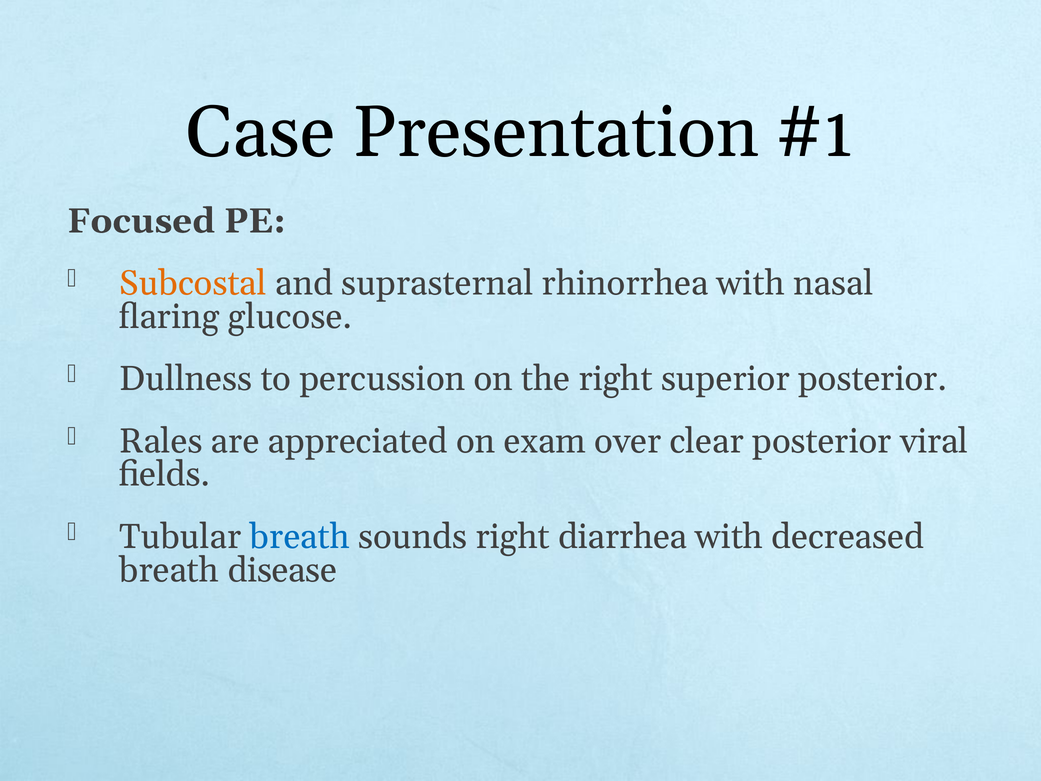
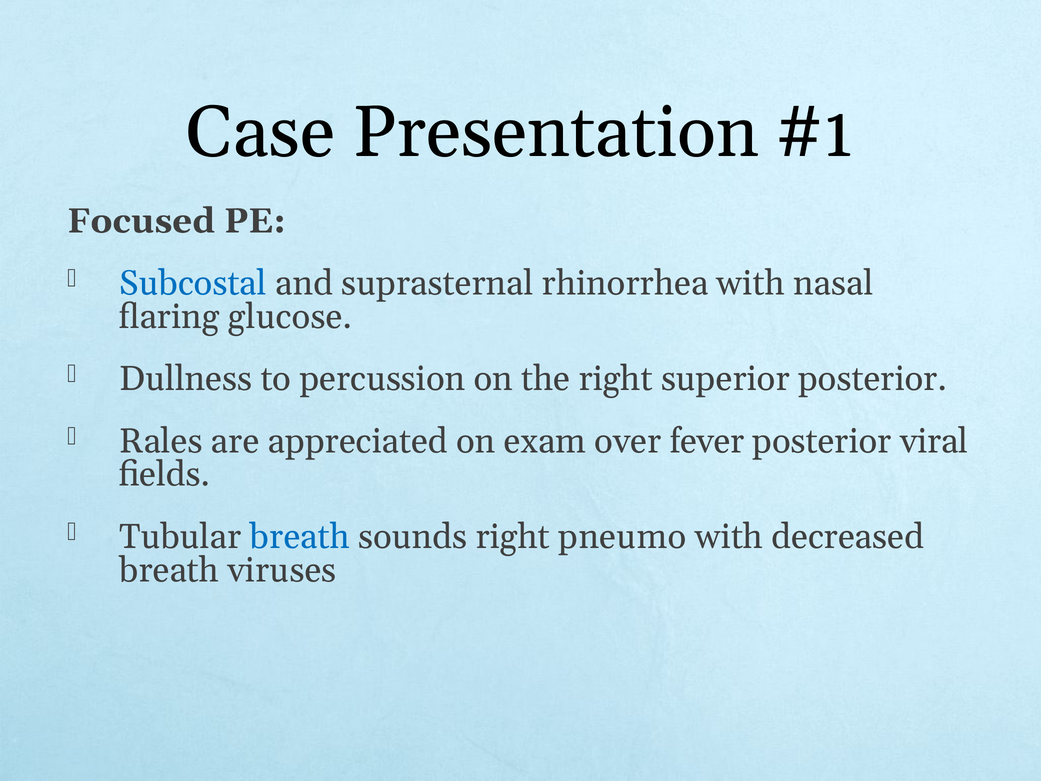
Subcostal colour: orange -> blue (193, 283)
clear: clear -> fever (707, 441)
diarrhea: diarrhea -> pneumo (622, 537)
disease: disease -> viruses (282, 570)
